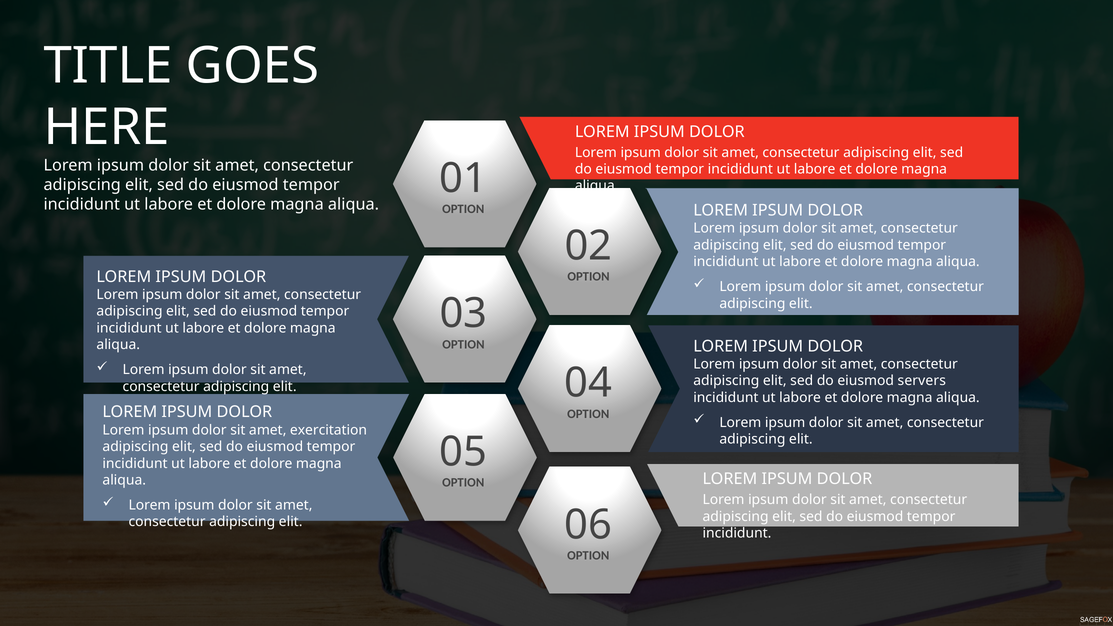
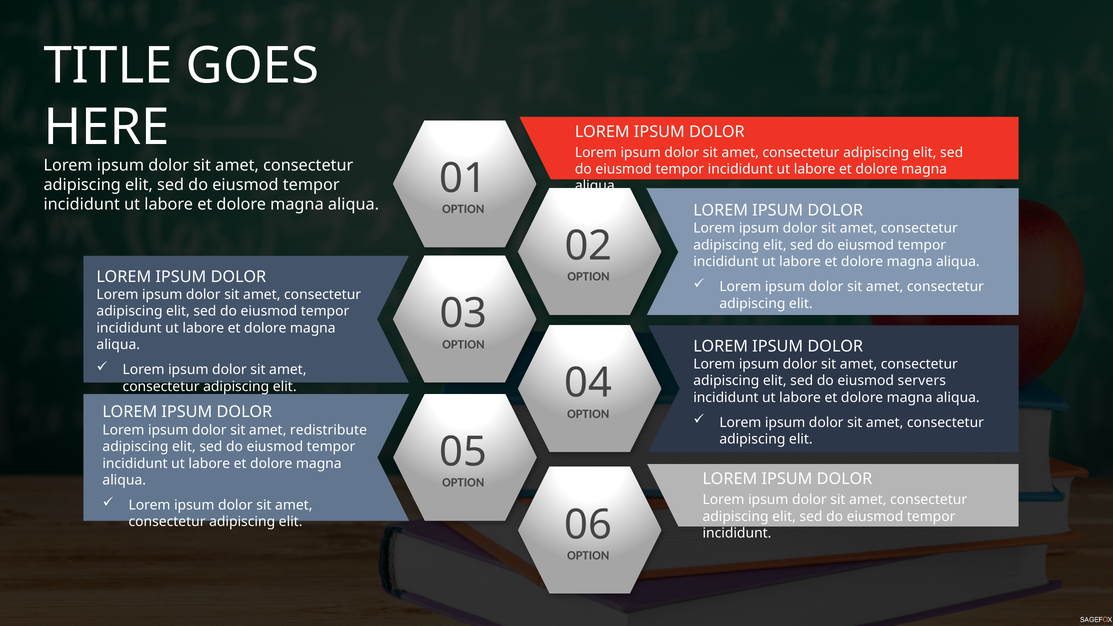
exercitation: exercitation -> redistribute (328, 430)
